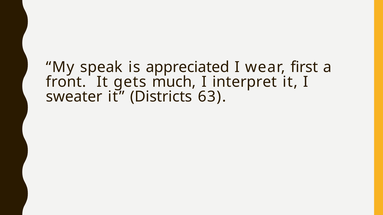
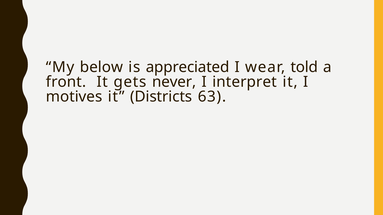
speak: speak -> below (101, 67)
first: first -> told (304, 67)
much: much -> never (174, 82)
sweater: sweater -> motives (74, 97)
